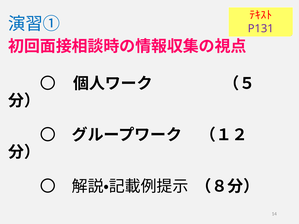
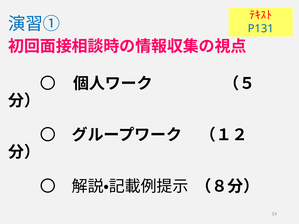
P131 colour: purple -> blue (261, 29)
